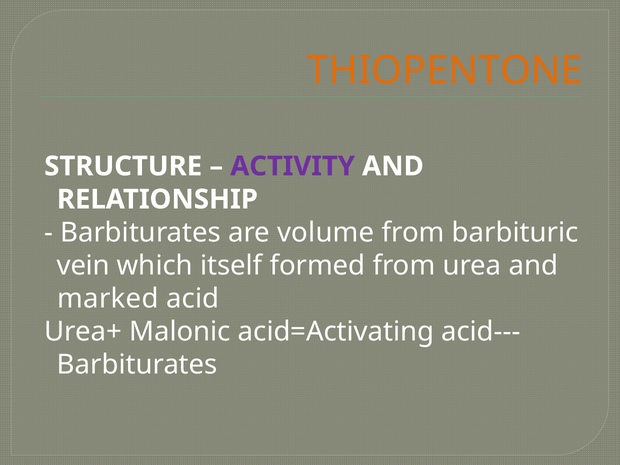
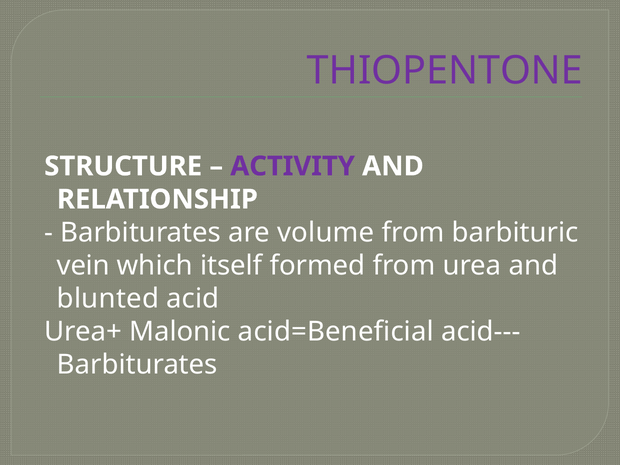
THIOPENTONE colour: orange -> purple (445, 71)
marked: marked -> blunted (108, 299)
acid=Activating: acid=Activating -> acid=Beneficial (336, 332)
